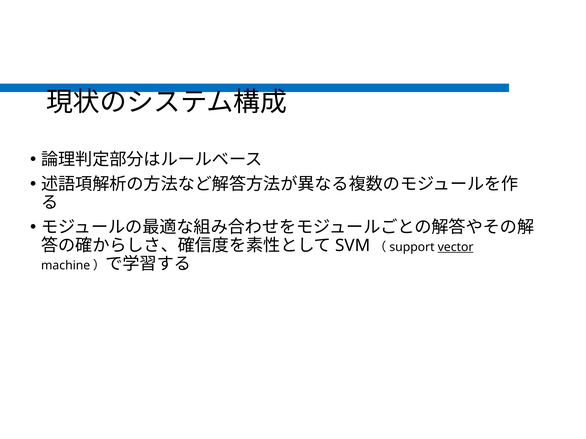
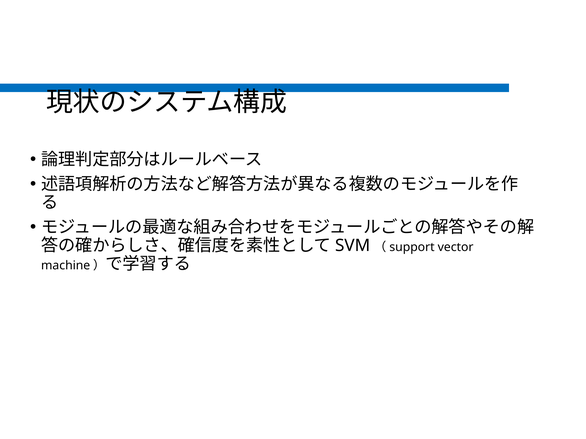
vector underline: present -> none (456, 247)
